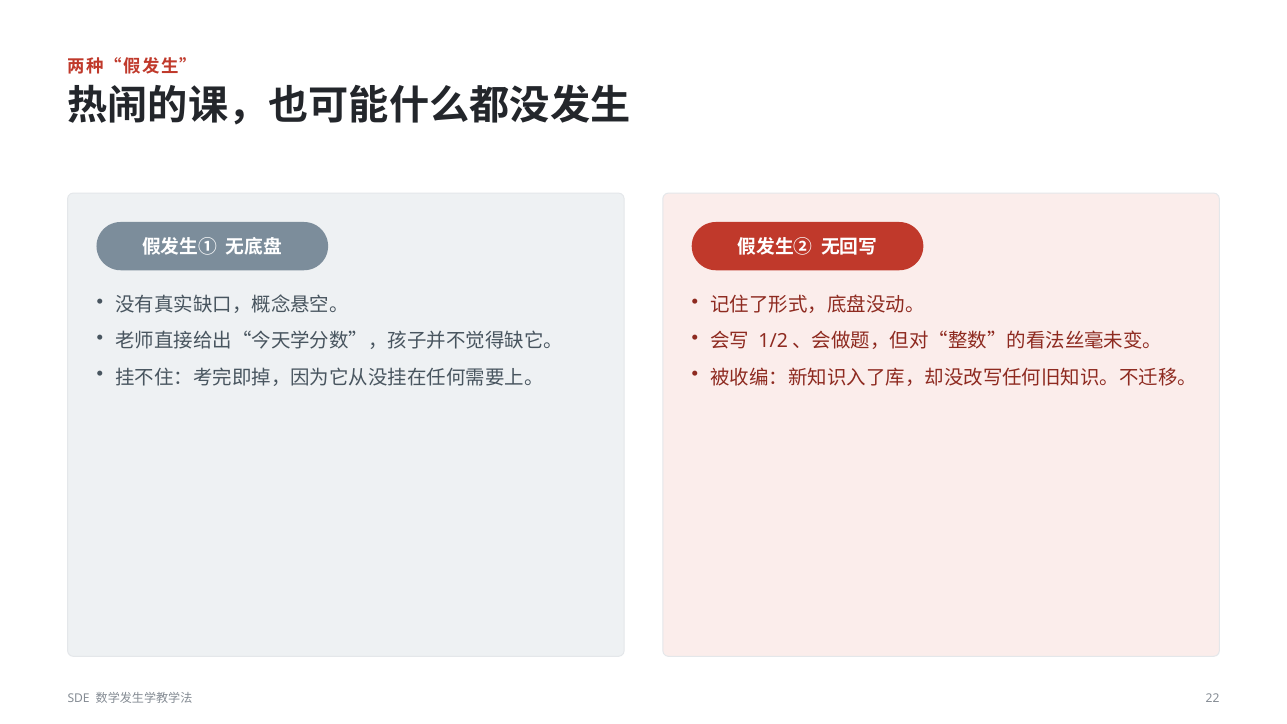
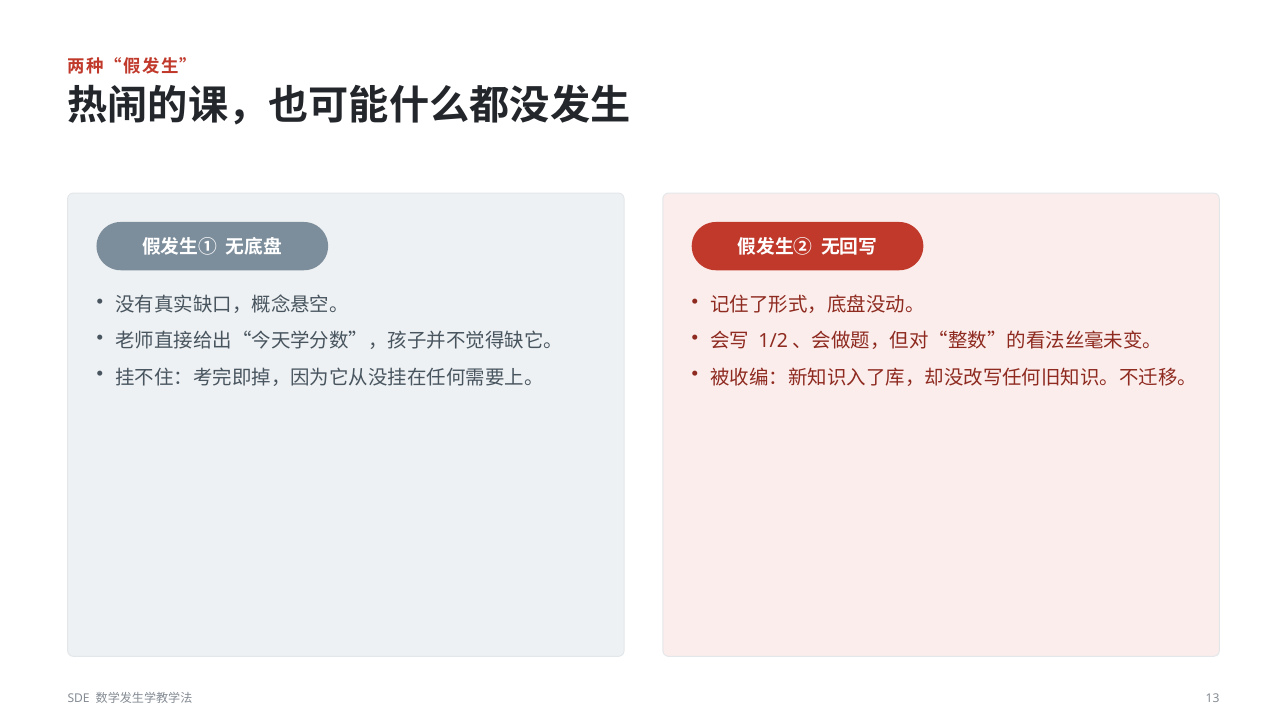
22: 22 -> 13 (1213, 699)
